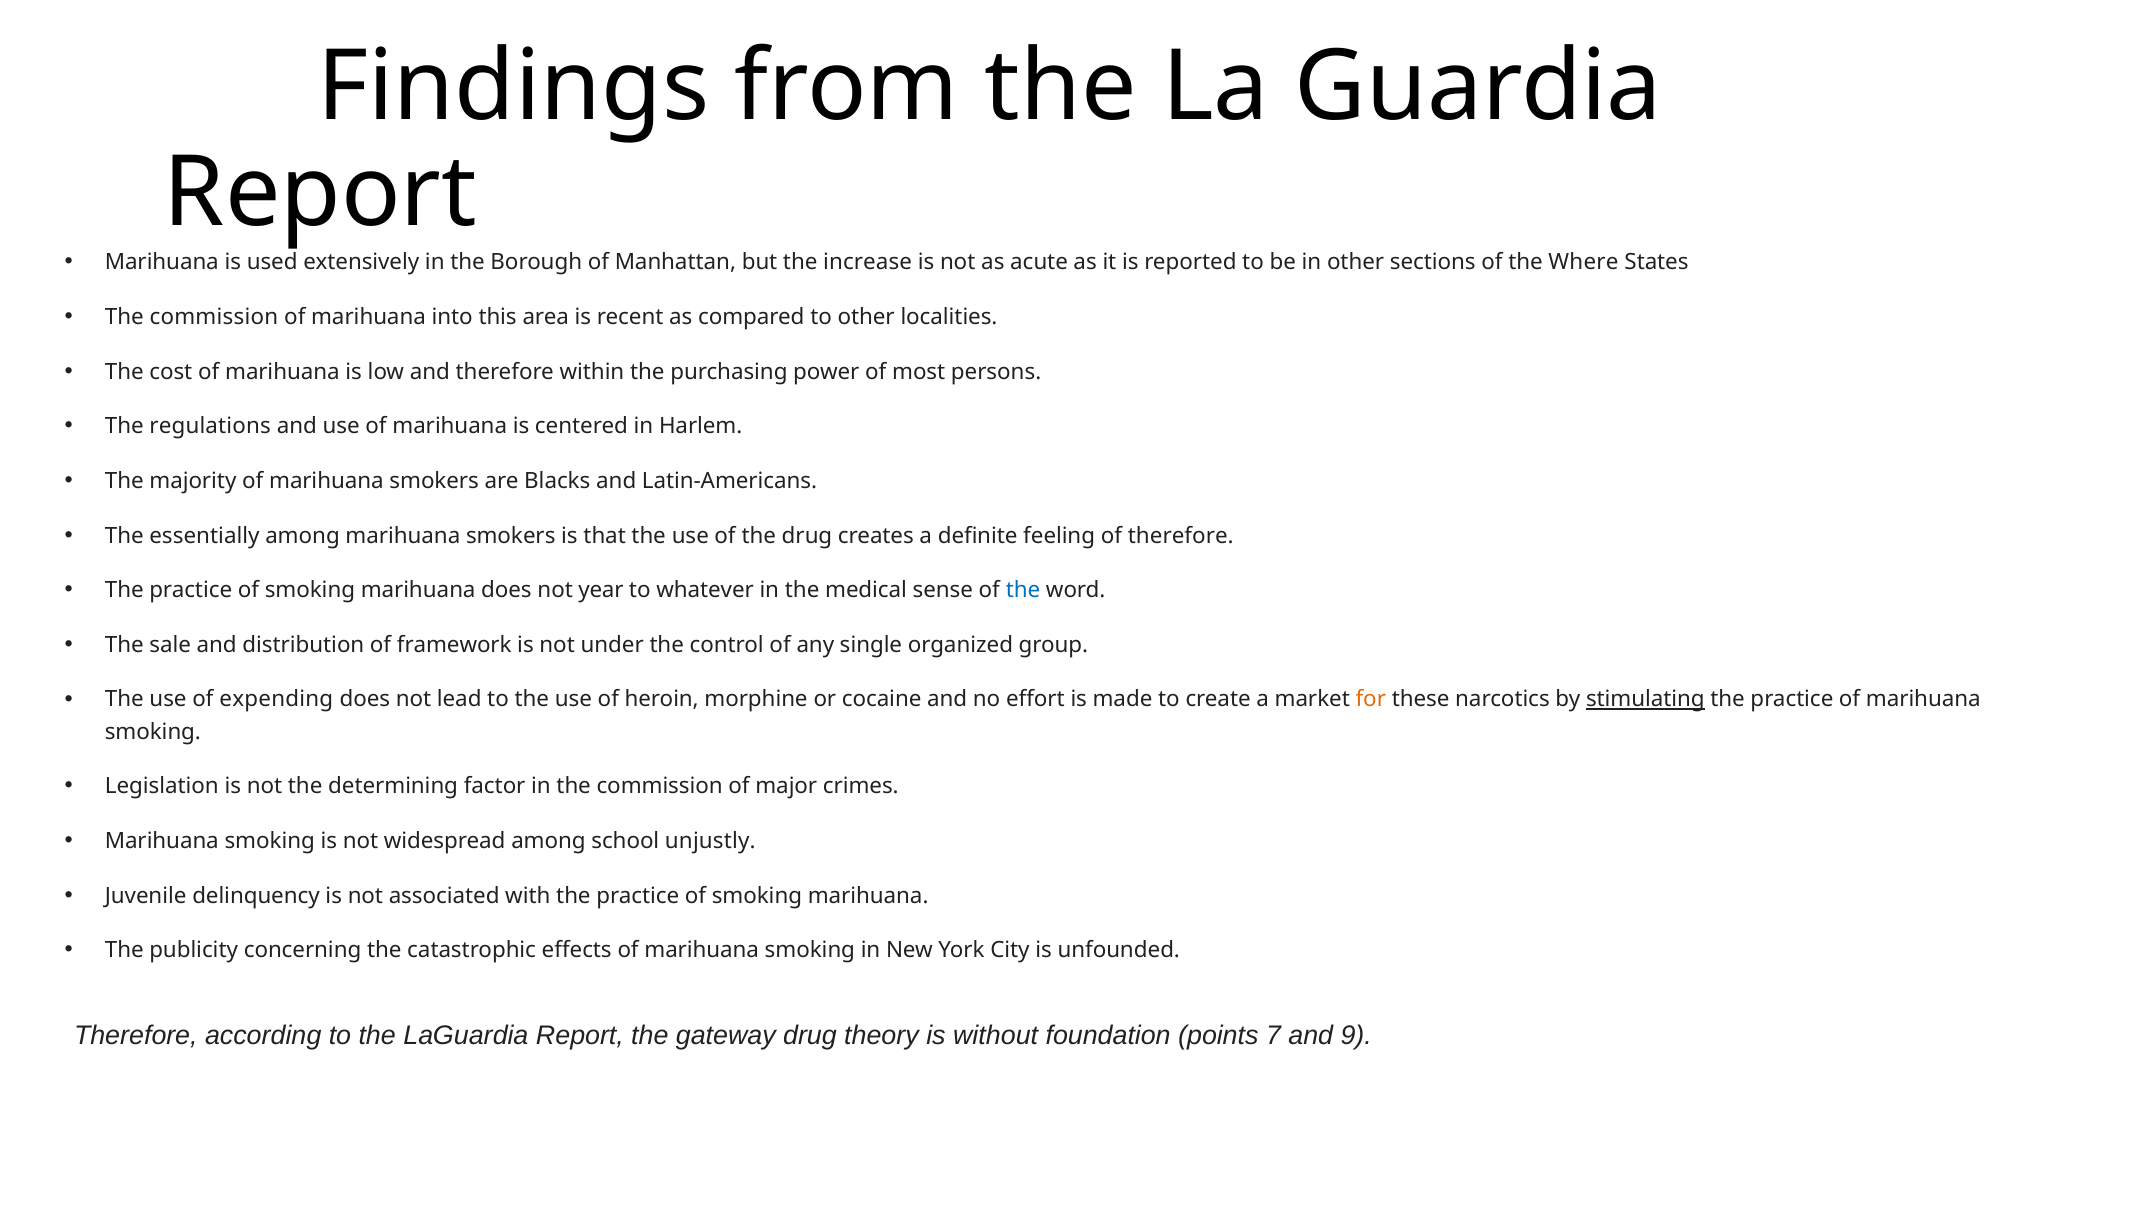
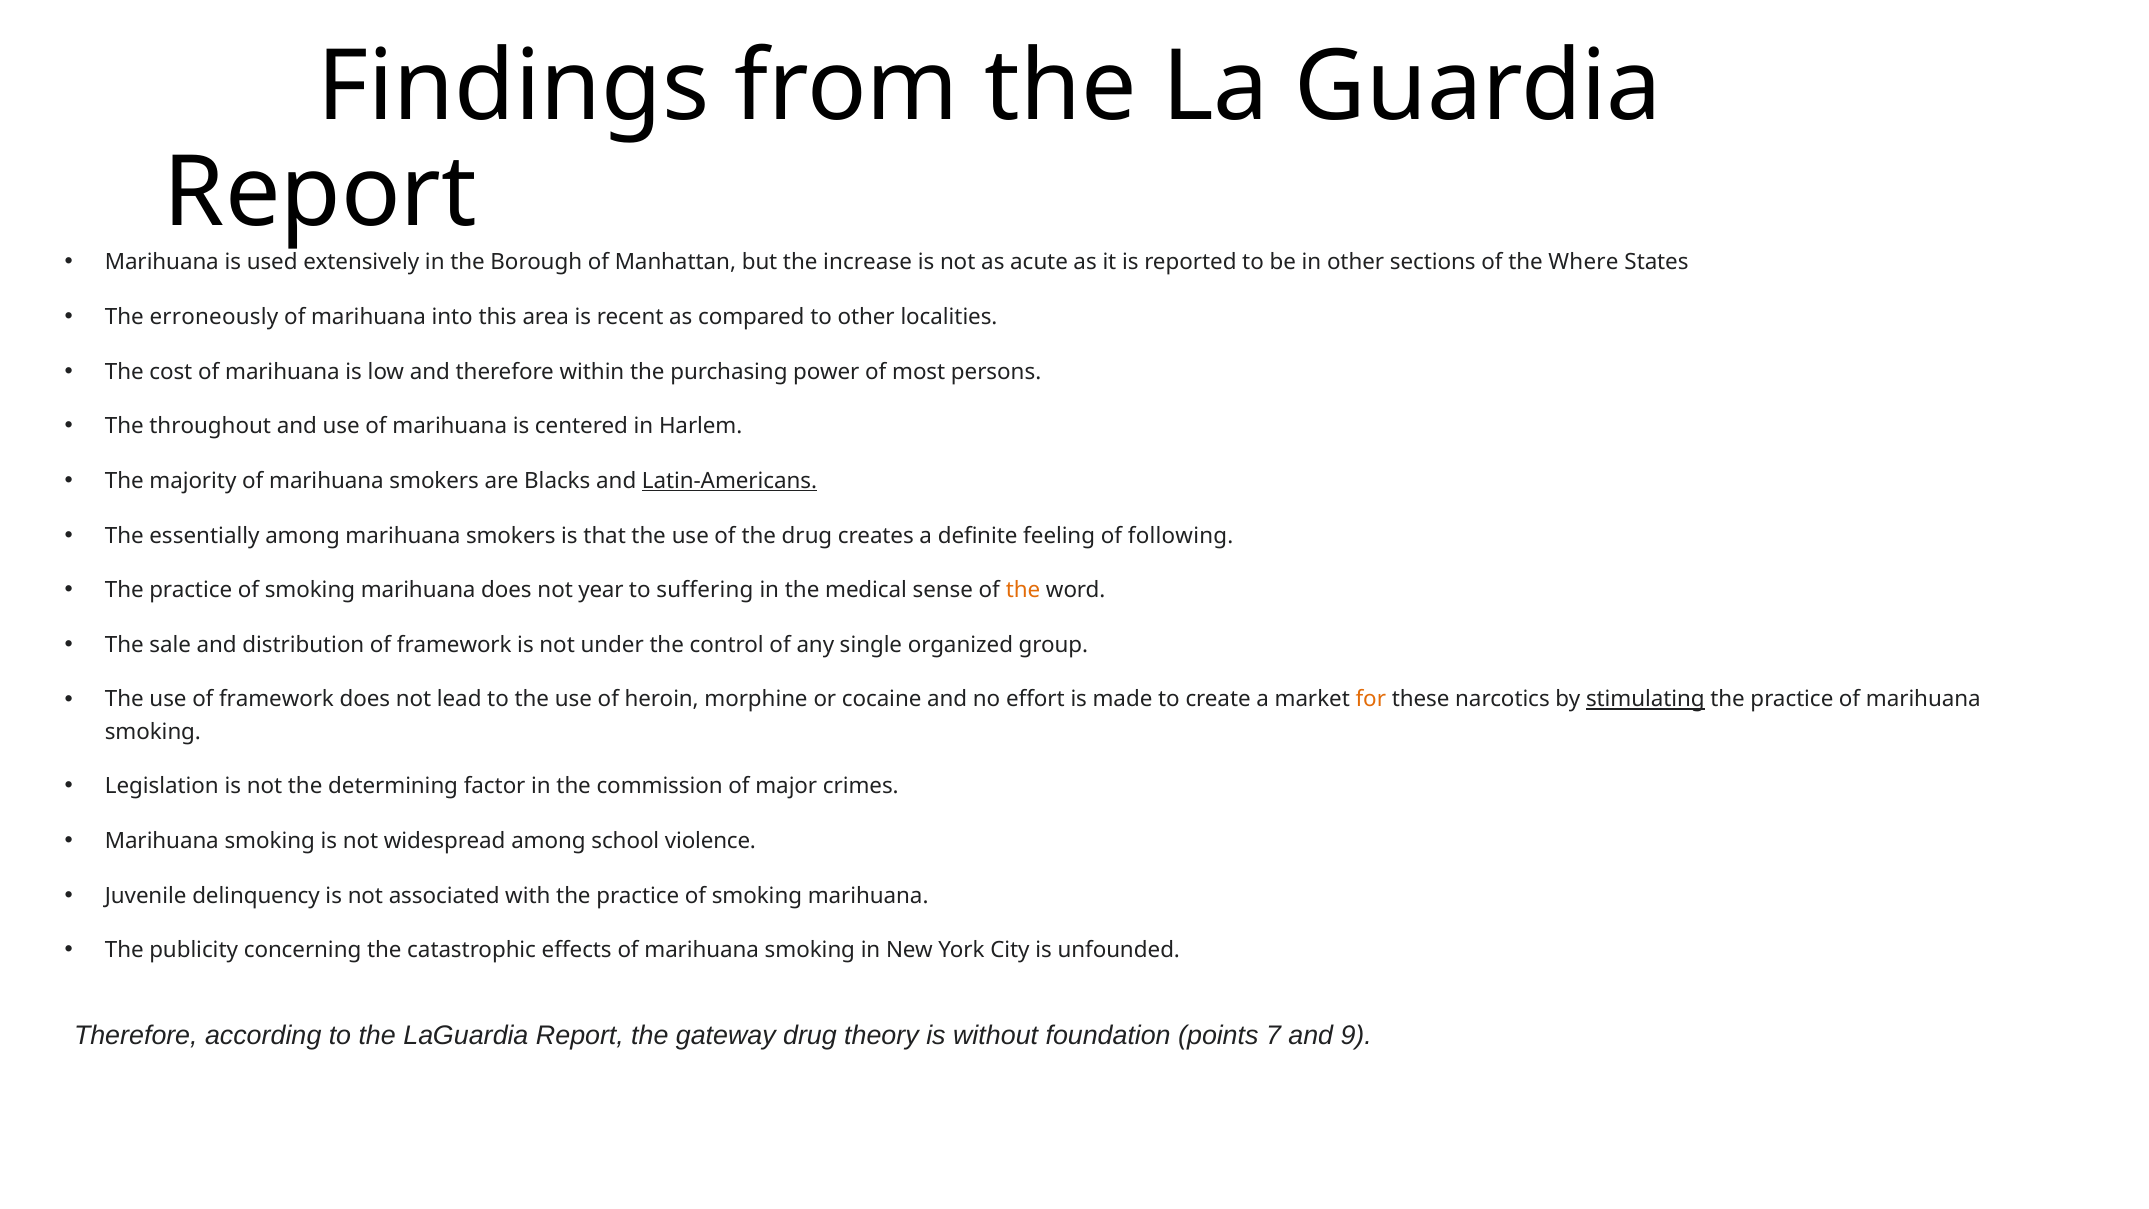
commission: commission -> erroneously (214, 317)
regulations: regulations -> throughout (210, 426)
Latin-Americans underline: none -> present (729, 481)
of therefore: therefore -> following (1181, 536)
whatever: whatever -> suffering (705, 590)
the colour: blue -> orange (1023, 590)
use of expending: expending -> framework (277, 699)
unjustly: unjustly -> violence (710, 841)
